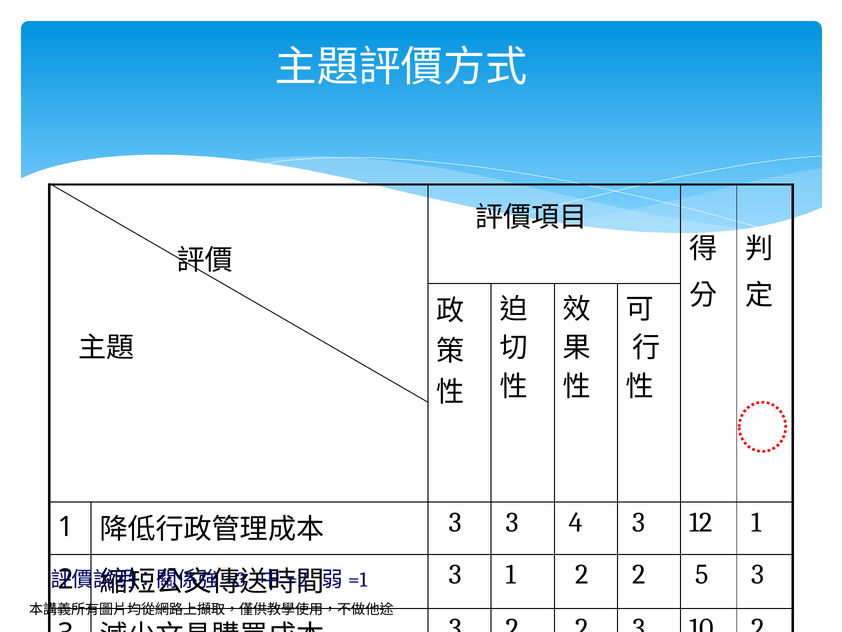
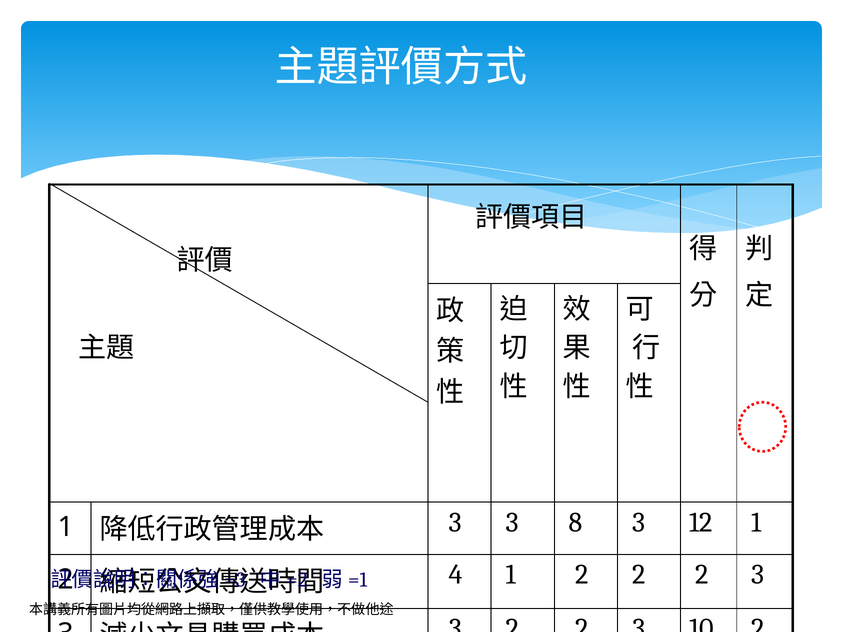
4: 4 -> 8 (576, 522)
3: 3 -> 4 (456, 574)
2 2 5: 5 -> 2 (702, 574)
